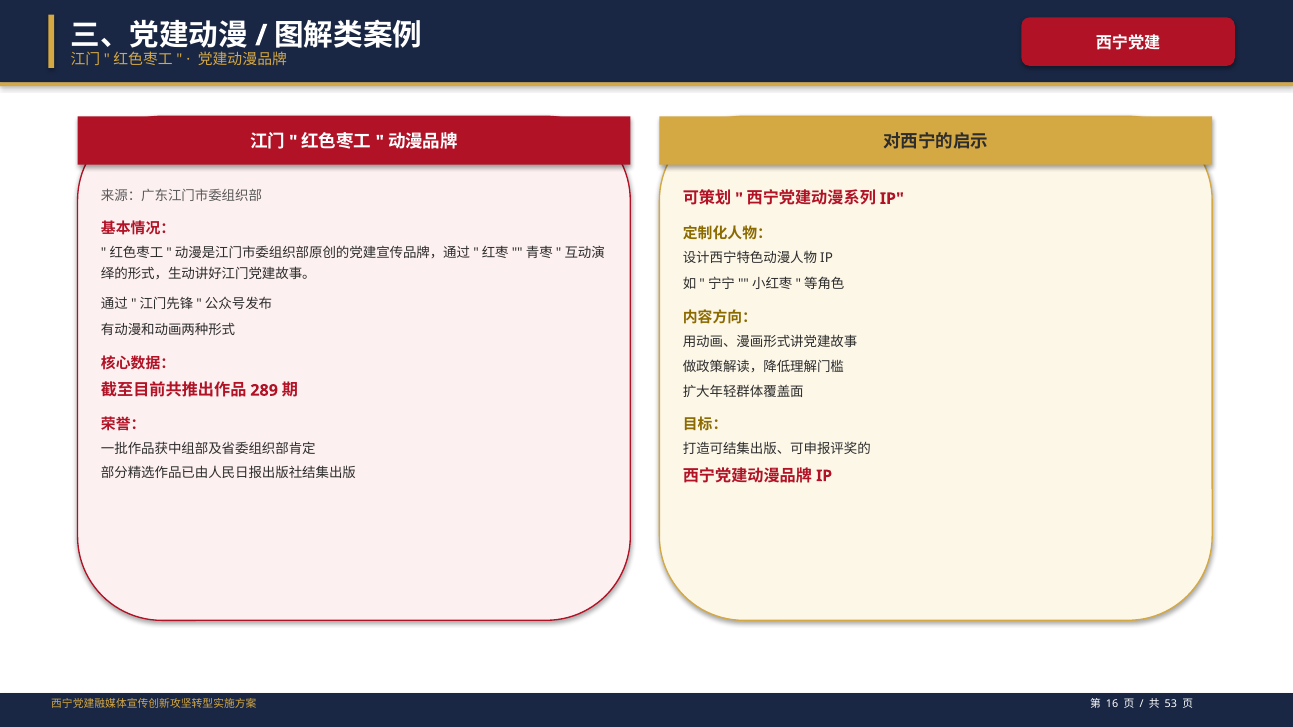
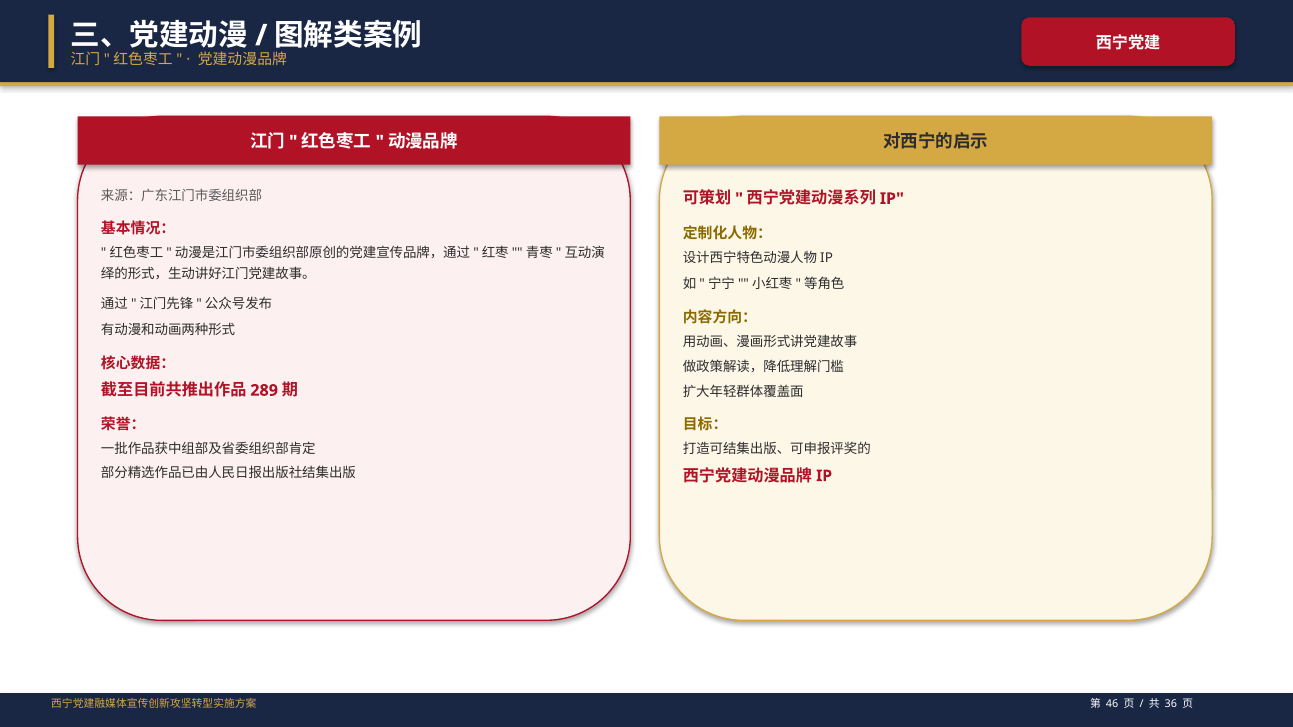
16: 16 -> 46 (1112, 704)
53: 53 -> 36 (1171, 704)
